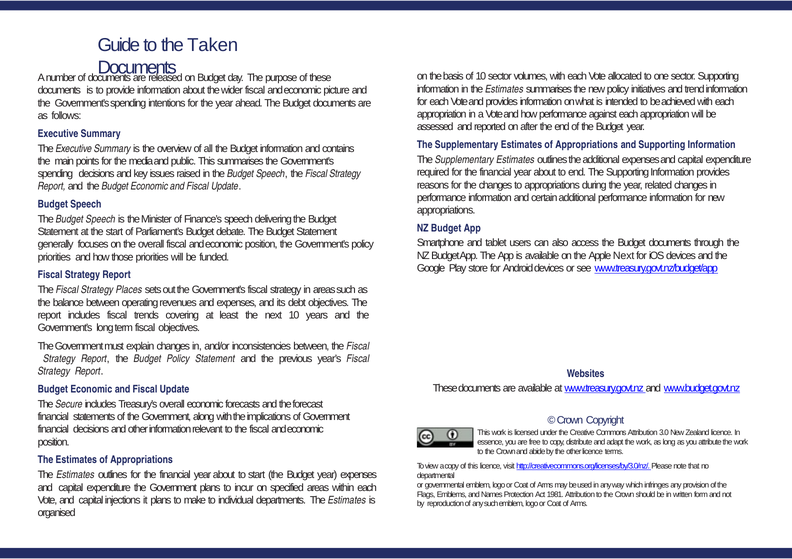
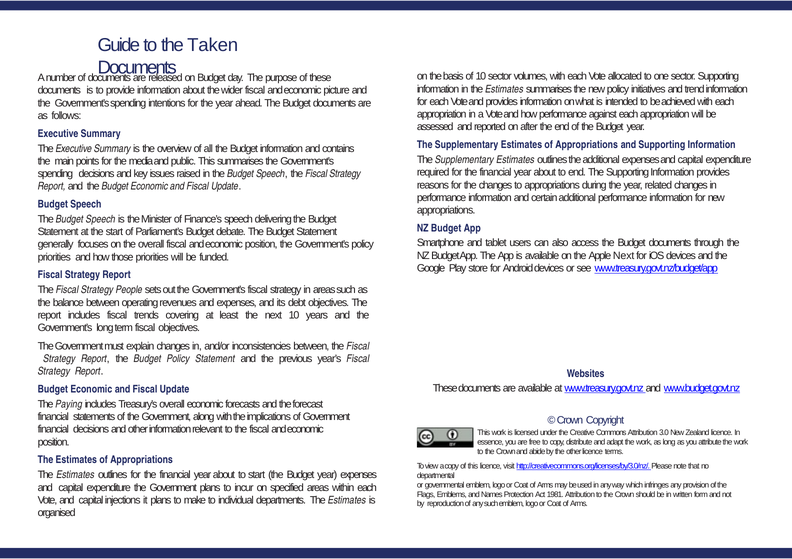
Places: Places -> People (129, 290)
Secure: Secure -> Paying (69, 404)
